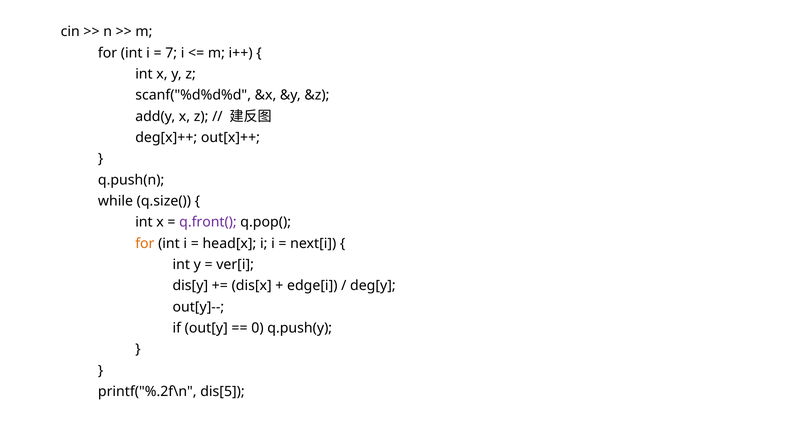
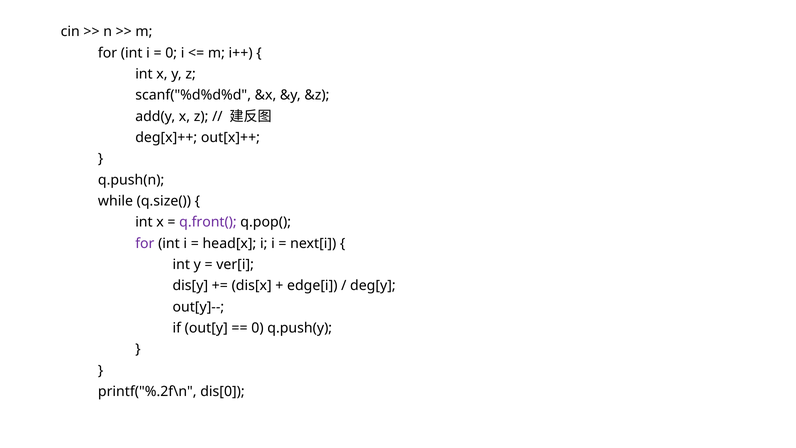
7: 7 -> 0 (171, 53)
for colour: orange -> purple (145, 243)
dis[5: dis[5 -> dis[0 (223, 391)
